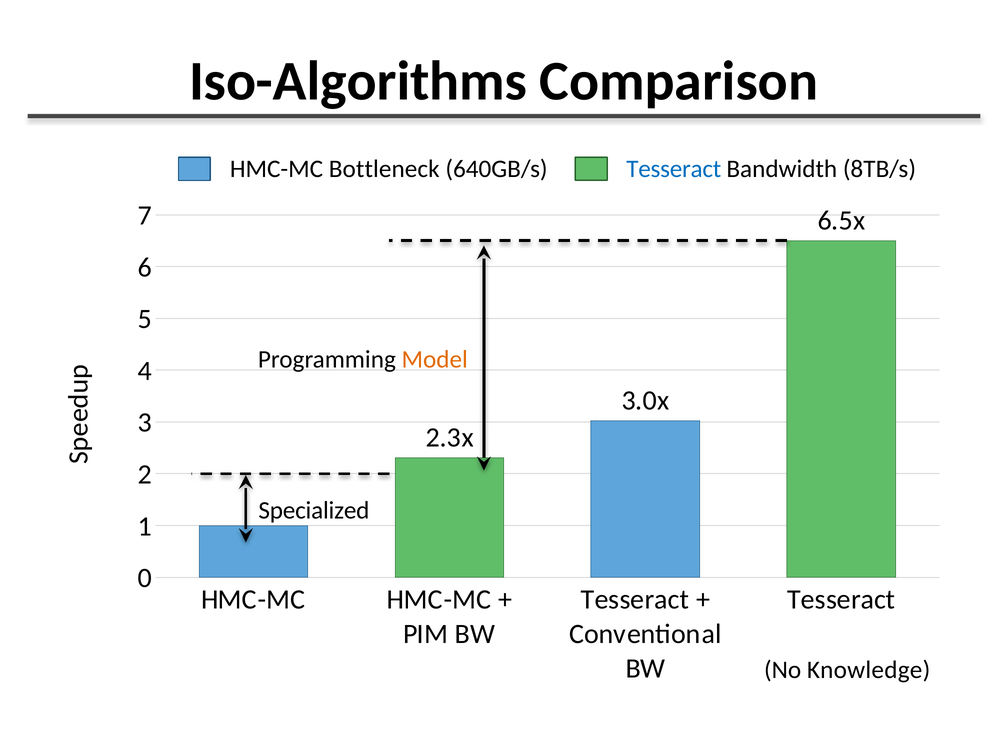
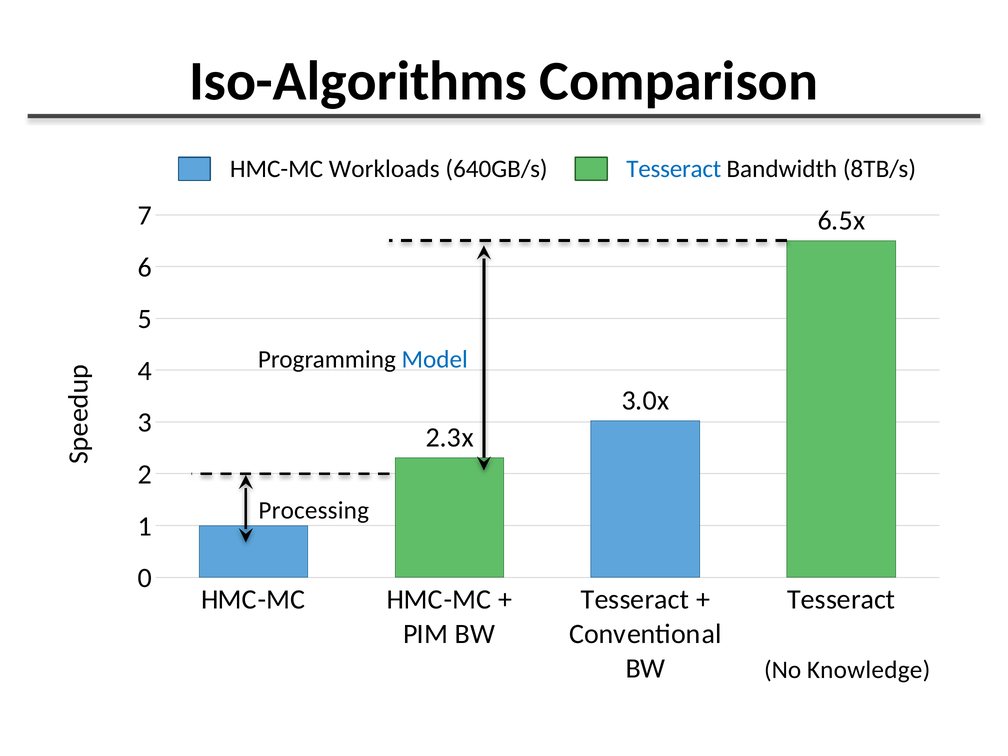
Bottleneck: Bottleneck -> Workloads (384, 169)
Model colour: orange -> blue (435, 360)
Specialized: Specialized -> Processing (314, 510)
